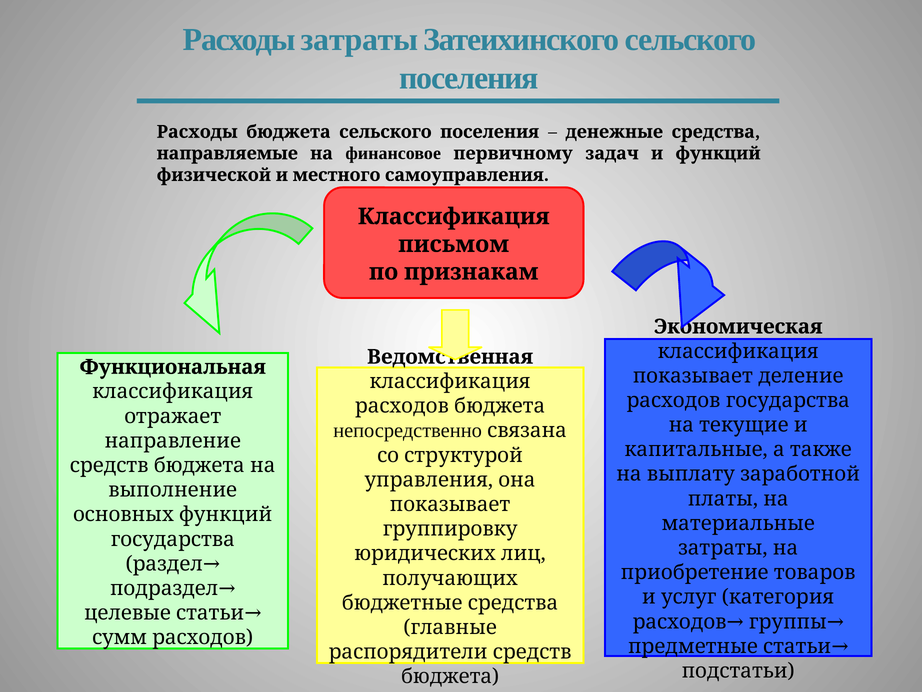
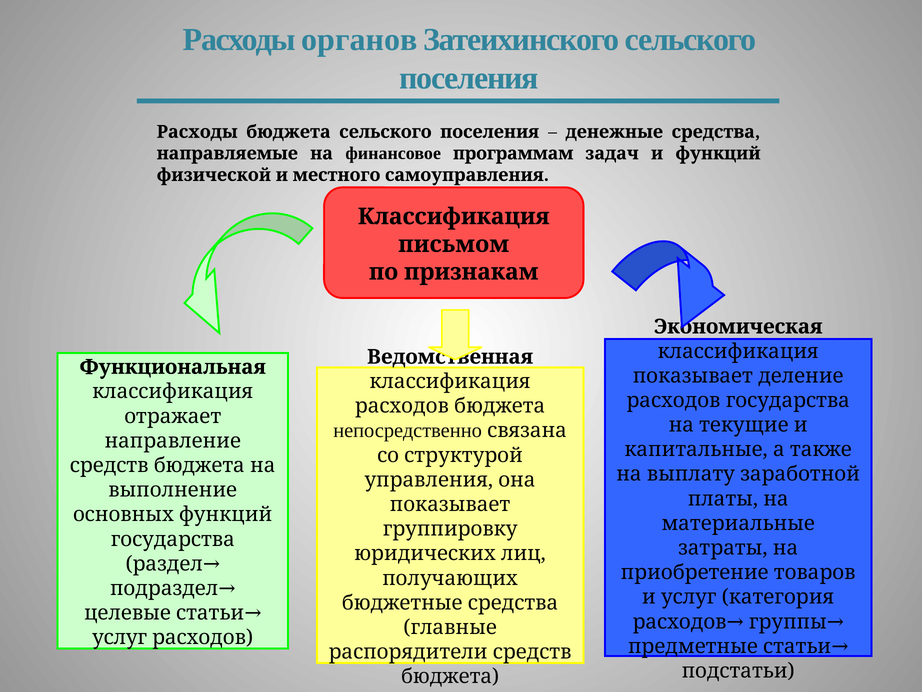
Расходы затраты: затраты -> органов (359, 40)
первичному: первичному -> программам (513, 153)
сумм: сумм -> услуг (120, 637)
